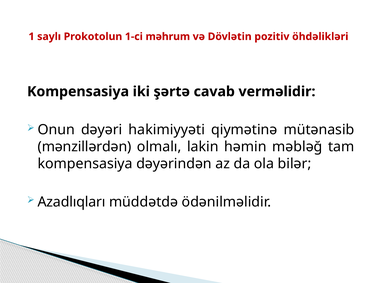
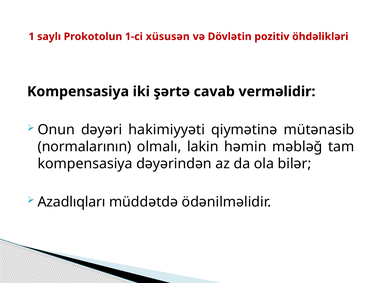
məhrum: məhrum -> xüsusən (168, 37)
mənzillərdən: mənzillərdən -> normalarının (85, 147)
